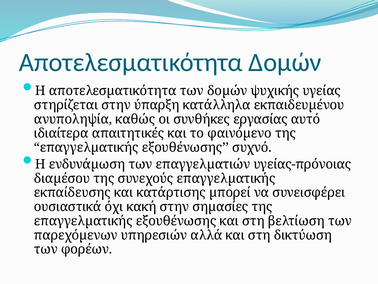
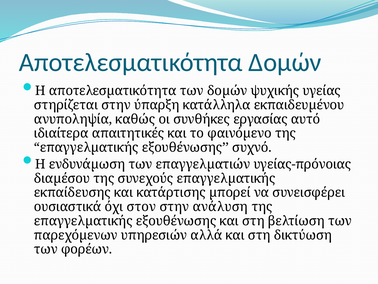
κακή: κακή -> στον (141, 206)
σηµασίες: σηµασίες -> ανάλυση (220, 206)
